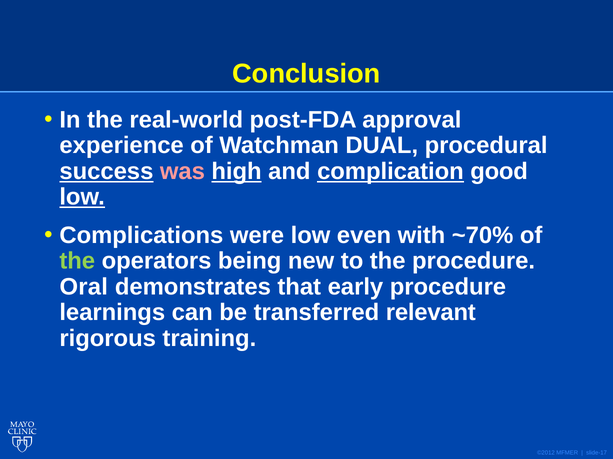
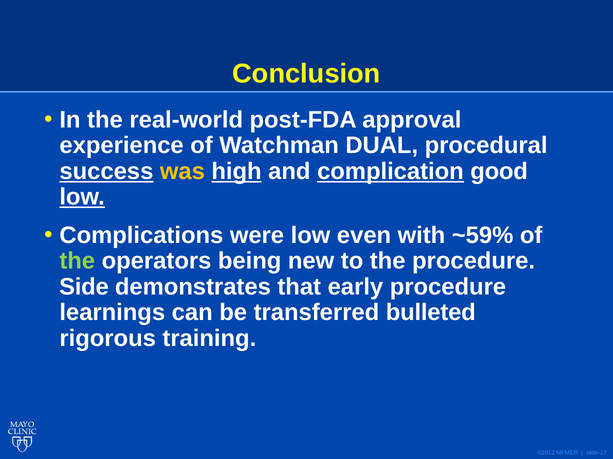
was colour: pink -> yellow (182, 172)
~70%: ~70% -> ~59% (483, 236)
Oral: Oral -> Side (84, 287)
relevant: relevant -> bulleted (431, 313)
